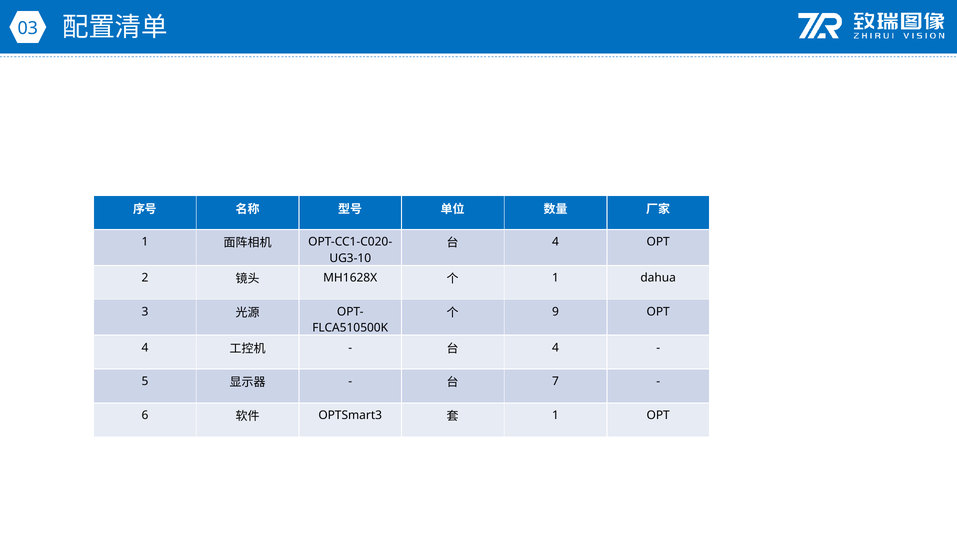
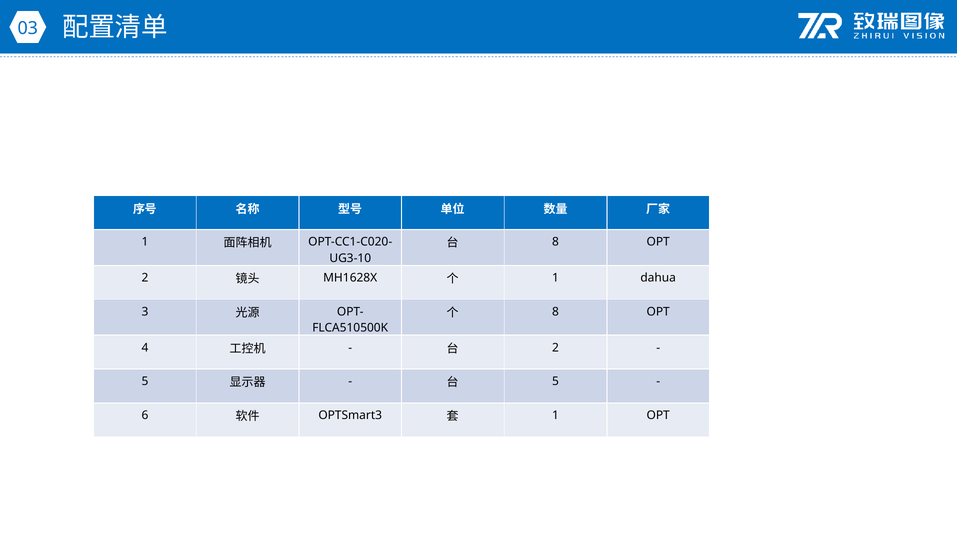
4: 4 -> 8 (556, 242)
9: 9 -> 8 (556, 312)
4: 4 -> 2 (556, 348)
7: 7 -> 5 (556, 382)
